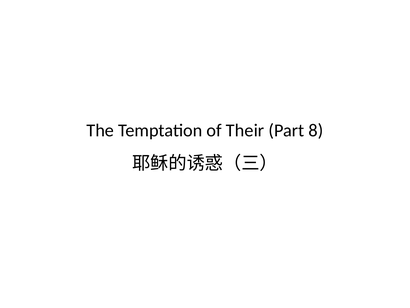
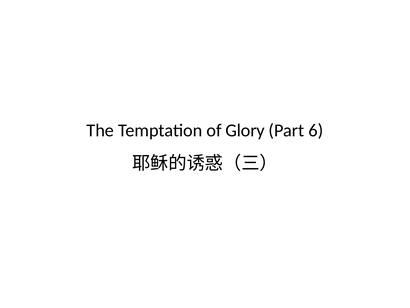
Their: Their -> Glory (245, 130)
8: 8 -> 6 (316, 130)
